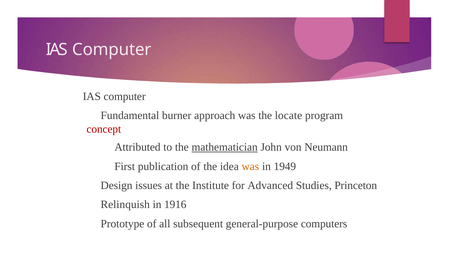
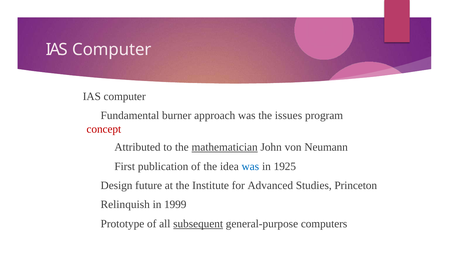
locate: locate -> issues (289, 115)
was colour: orange -> blue (250, 166)
1949: 1949 -> 1925 (285, 166)
issues: issues -> future (149, 185)
1916: 1916 -> 1999 (175, 204)
subsequent underline: none -> present (198, 223)
